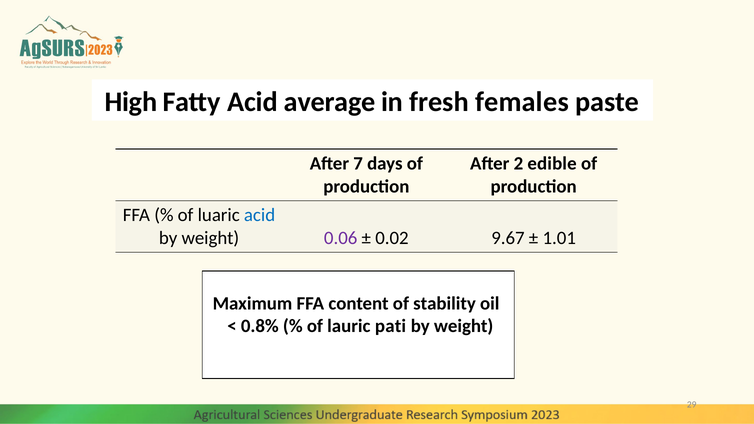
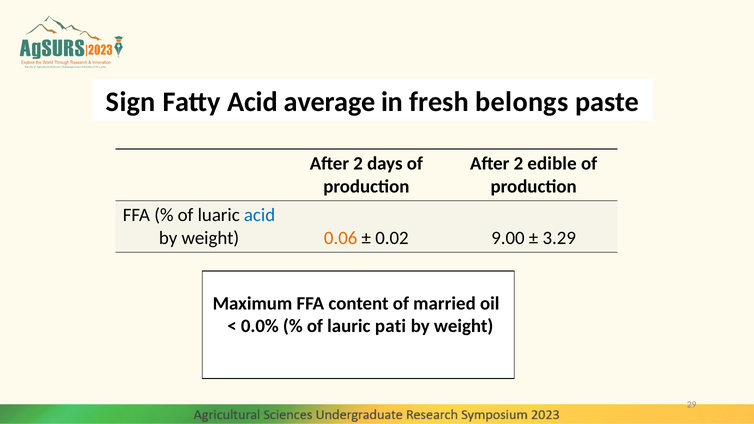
High: High -> Sign (131, 102)
females: females -> belongs (522, 102)
7: 7 -> 2 (358, 164)
0.06 colour: purple -> orange (341, 238)
9.67: 9.67 -> 9.00 (508, 238)
1.01: 1.01 -> 3.29 (559, 238)
stability: stability -> married (444, 304)
0.8%: 0.8% -> 0.0% (260, 326)
